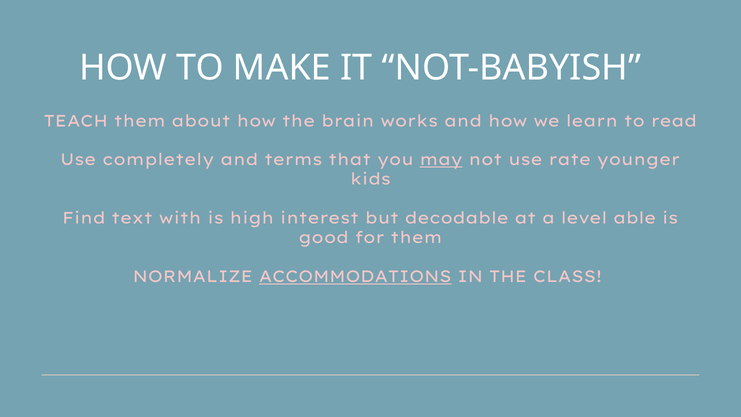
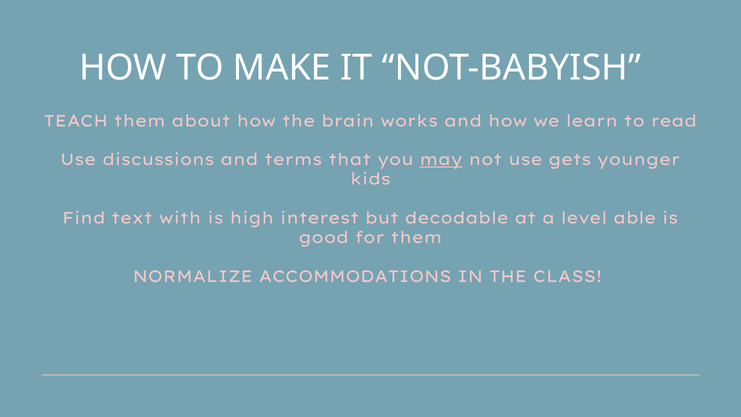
completely: completely -> discussions (158, 160)
rate: rate -> gets (570, 160)
ACCOMMODATIONS underline: present -> none (355, 277)
